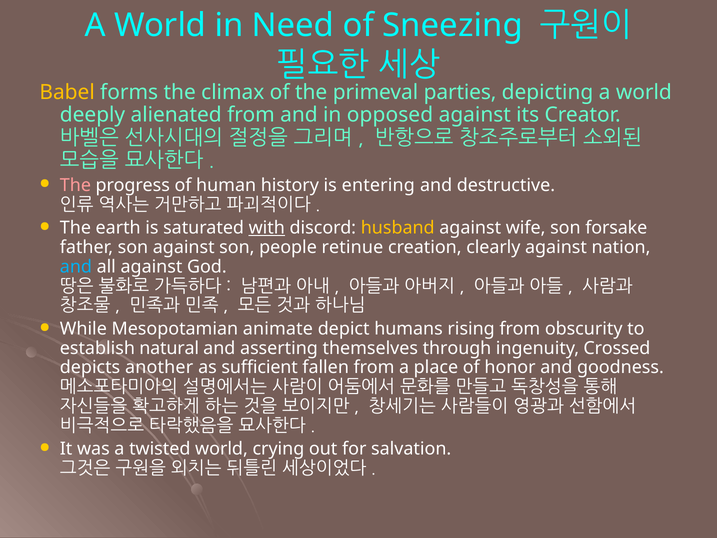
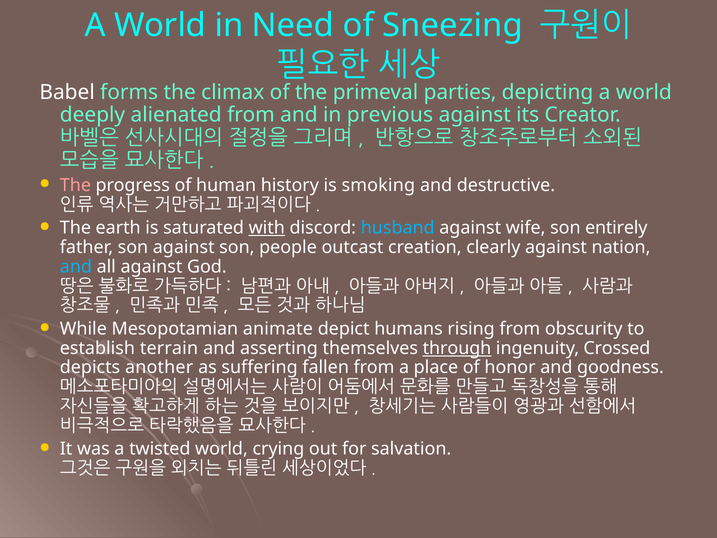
Babel colour: yellow -> white (67, 92)
opposed: opposed -> previous (390, 115)
entering: entering -> smoking (378, 185)
husband colour: yellow -> light blue (398, 228)
forsake: forsake -> entirely (616, 228)
retinue: retinue -> outcast (352, 247)
natural: natural -> terrain (169, 348)
through underline: none -> present (457, 348)
sufficient: sufficient -> suffering (260, 367)
